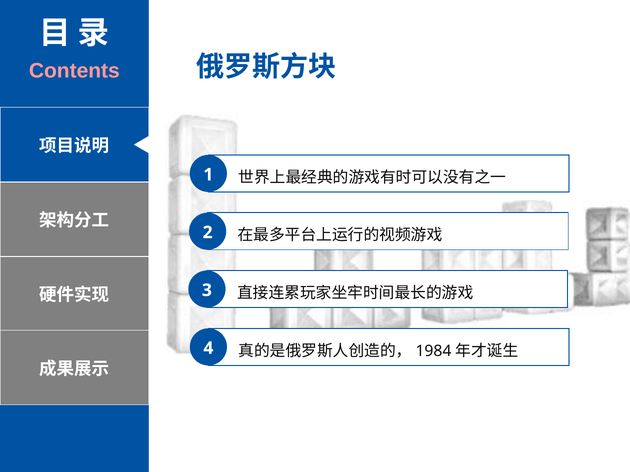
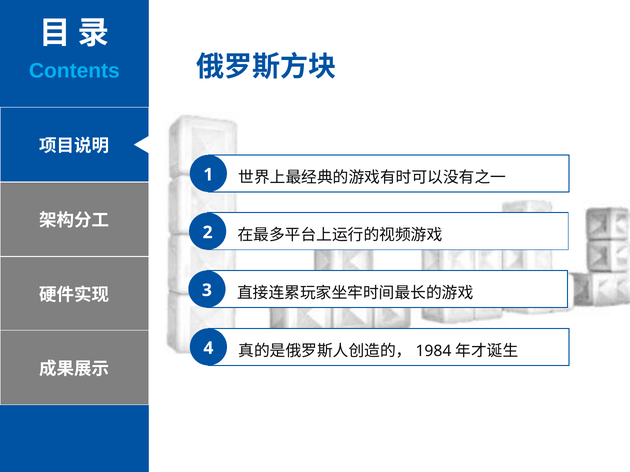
Contents colour: pink -> light blue (74, 71)
